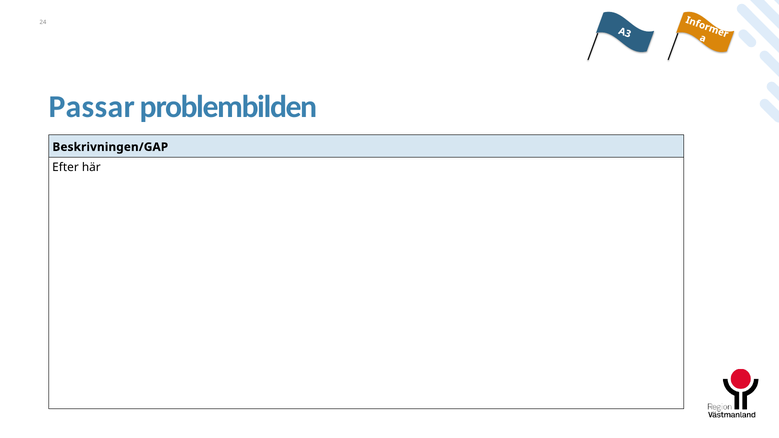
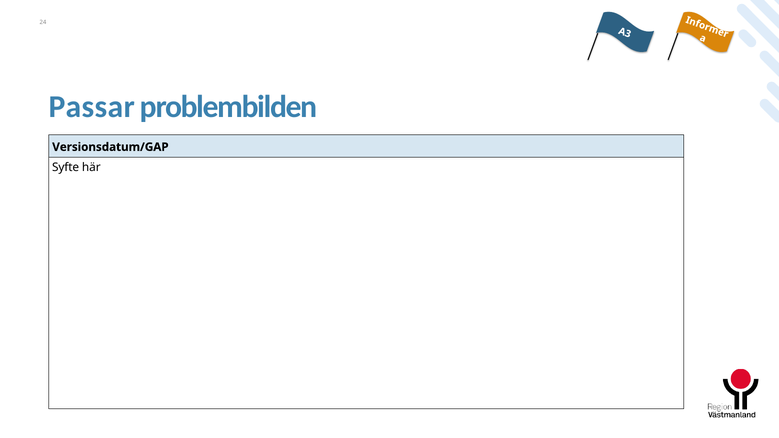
Beskrivningen/GAP: Beskrivningen/GAP -> Versionsdatum/GAP (110, 147)
Efter: Efter -> Syfte (66, 167)
